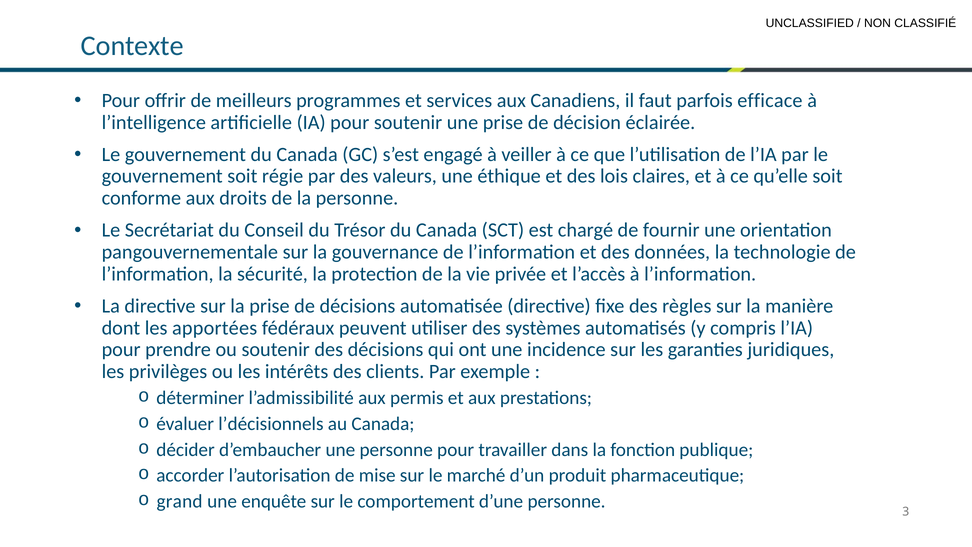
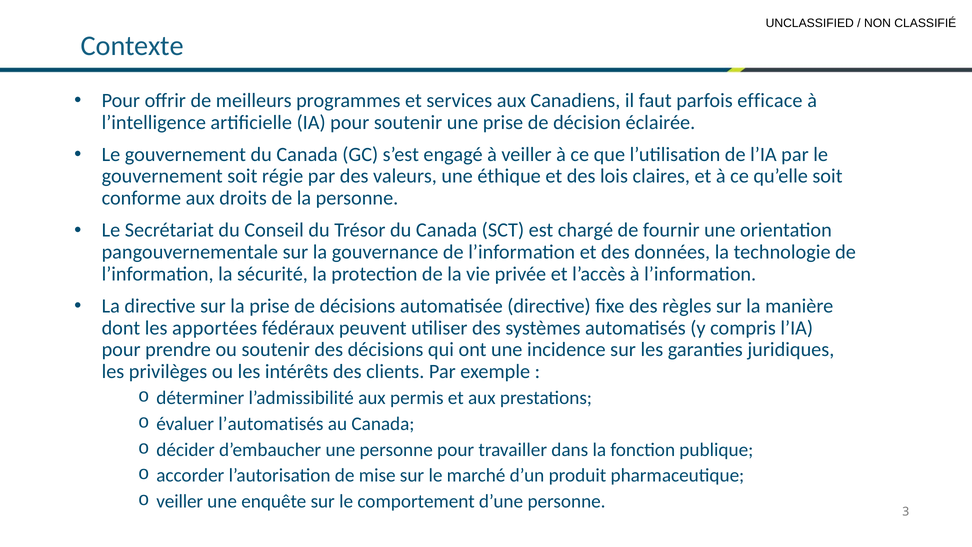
l’décisionnels: l’décisionnels -> l’automatisés (271, 424)
grand: grand -> veiller (180, 501)
